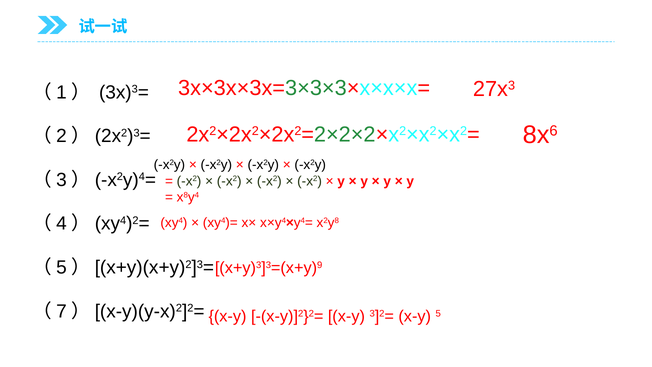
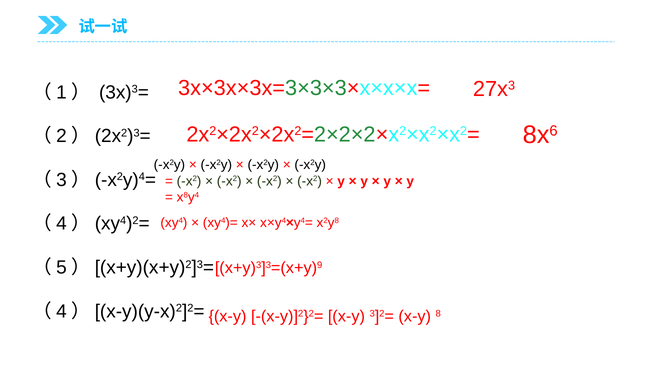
7: 7 -> 4 (61, 311)
x-y 5: 5 -> 8 (438, 314)
